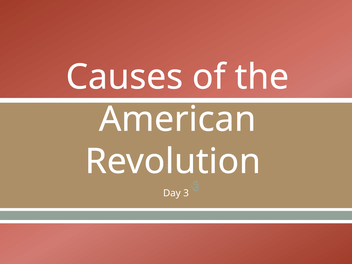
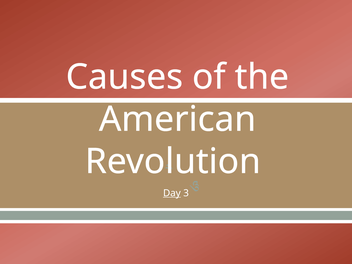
Day underline: none -> present (172, 193)
